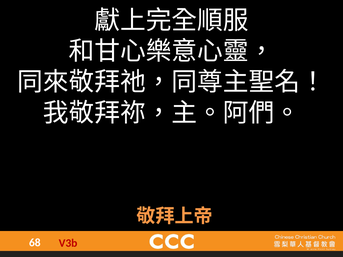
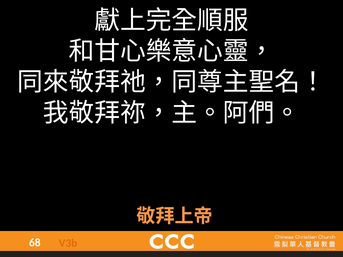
V3b colour: red -> orange (68, 243)
